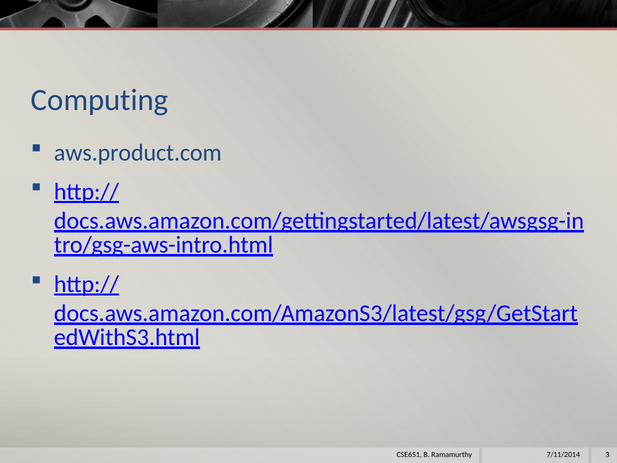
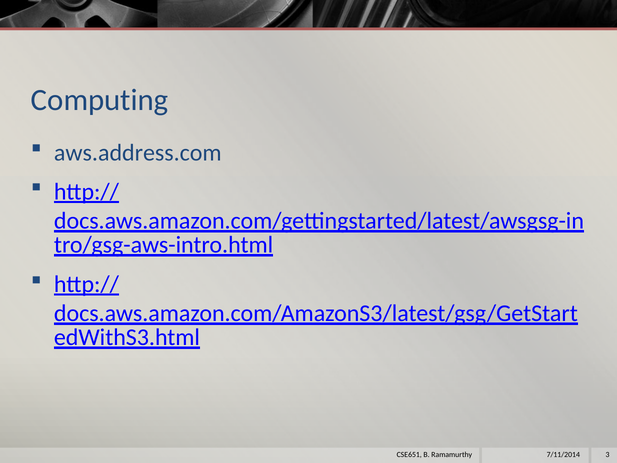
aws.product.com: aws.product.com -> aws.address.com (138, 153)
